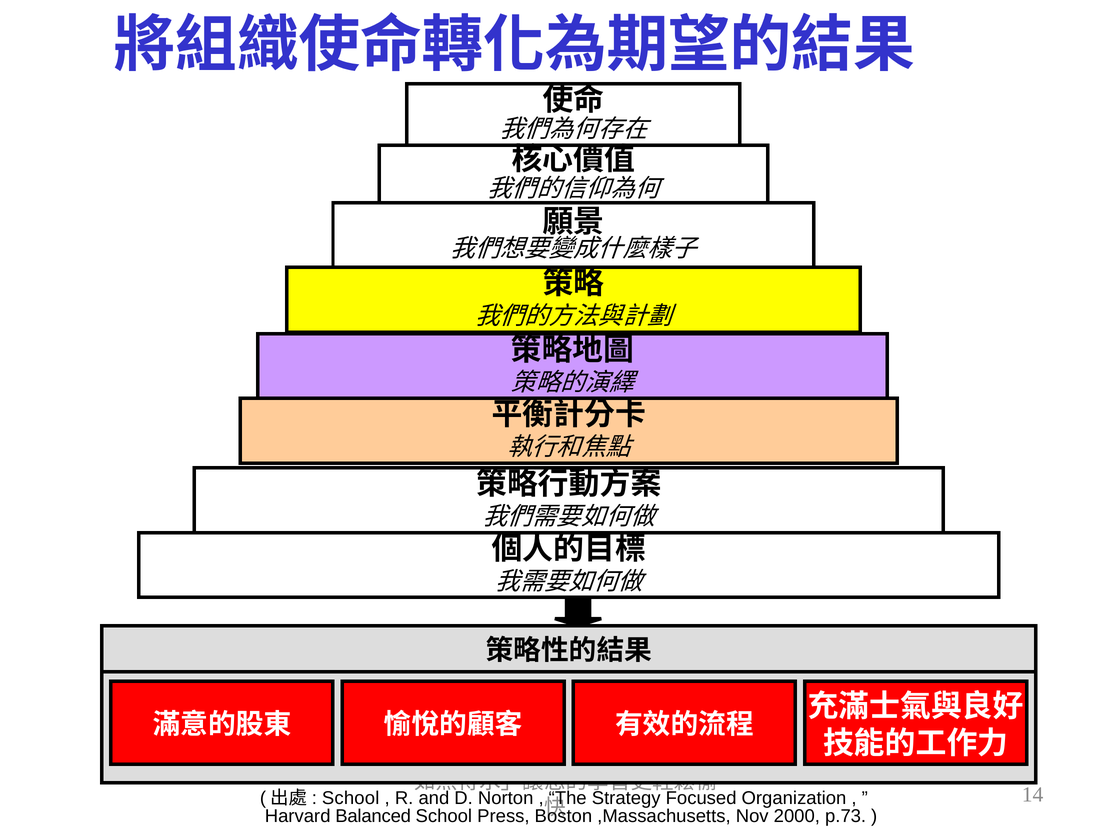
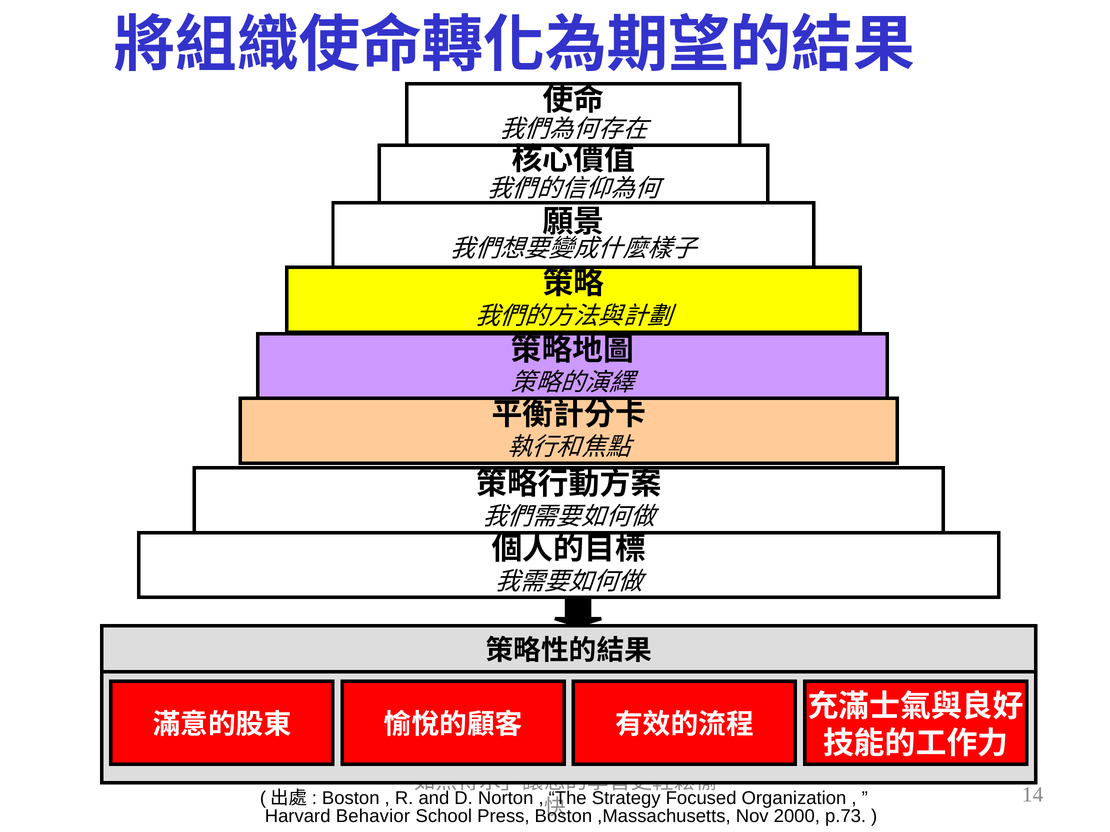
School: School -> Boston (351, 798)
Balanced: Balanced -> Behavior (373, 817)
